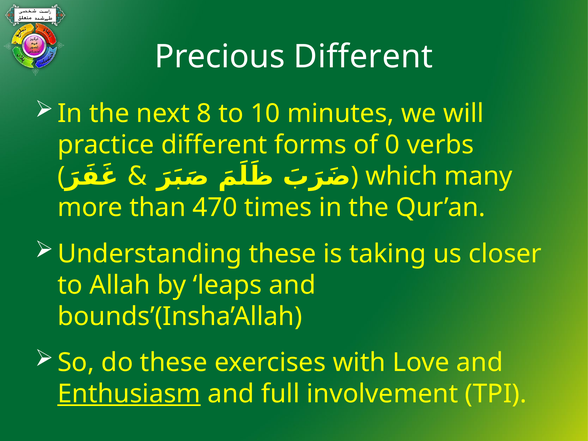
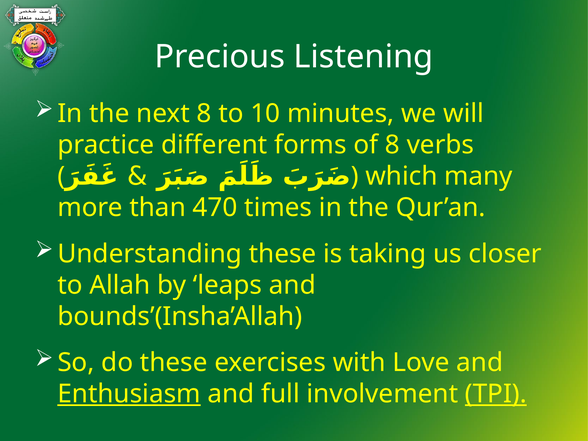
Precious Different: Different -> Listening (363, 57)
of 0: 0 -> 8 (392, 145)
TPI underline: none -> present (496, 394)
